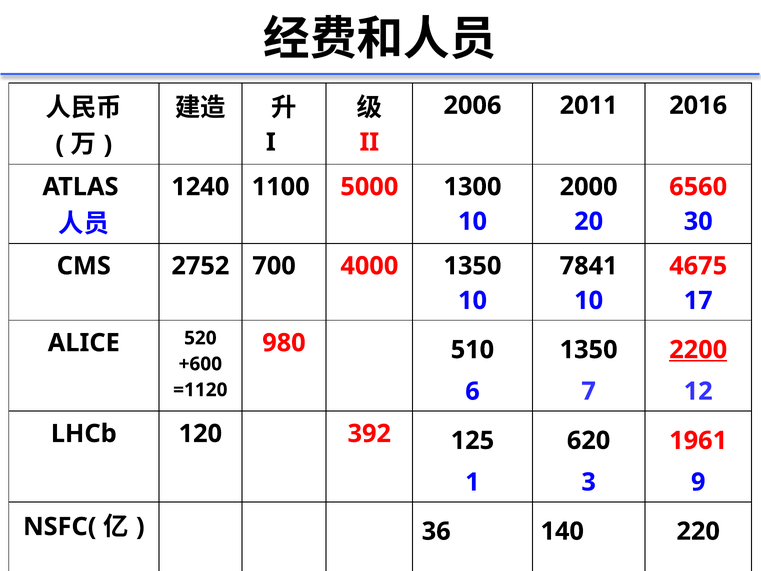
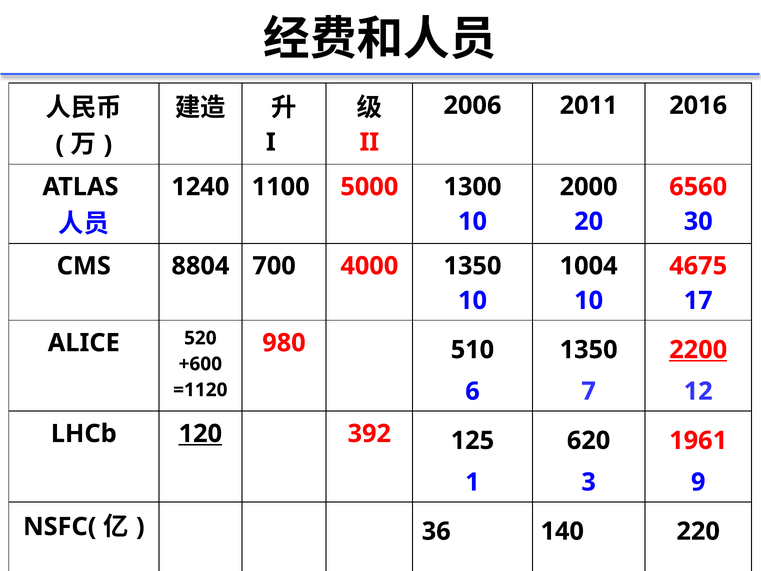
2752: 2752 -> 8804 (200, 266)
7841: 7841 -> 1004 (589, 266)
120 underline: none -> present (200, 433)
